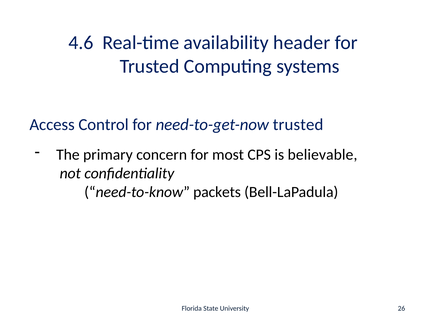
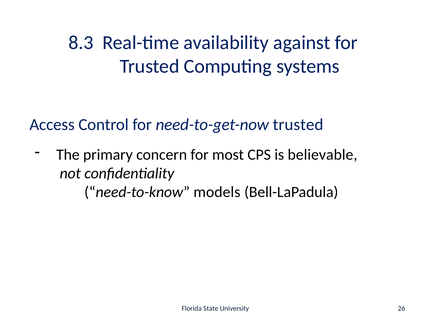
4.6: 4.6 -> 8.3 (81, 43)
header: header -> against (302, 43)
packets: packets -> models (217, 192)
